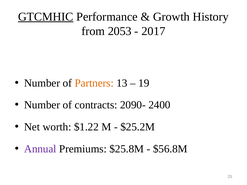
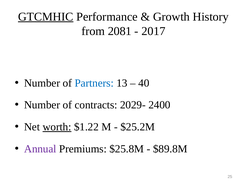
2053: 2053 -> 2081 (120, 31)
Partners colour: orange -> blue (94, 83)
19: 19 -> 40 (144, 83)
2090-: 2090- -> 2029- (133, 105)
worth underline: none -> present (57, 127)
$56.8M: $56.8M -> $89.8M (170, 149)
